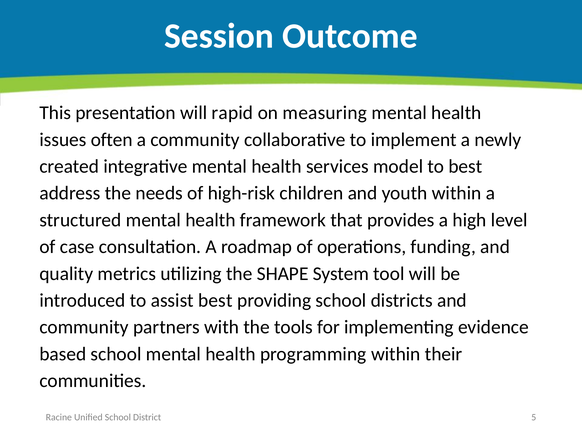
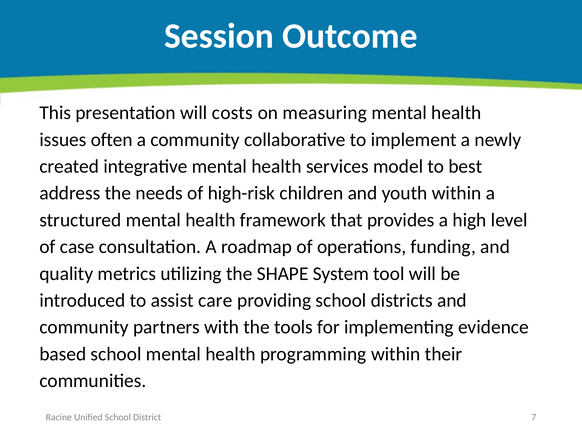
rapid: rapid -> costs (232, 113)
assist best: best -> care (215, 300)
5: 5 -> 7 (534, 417)
